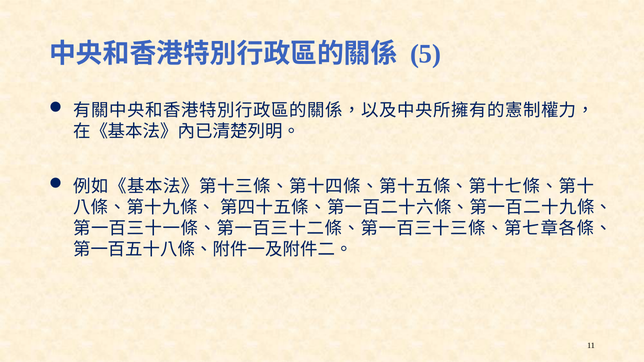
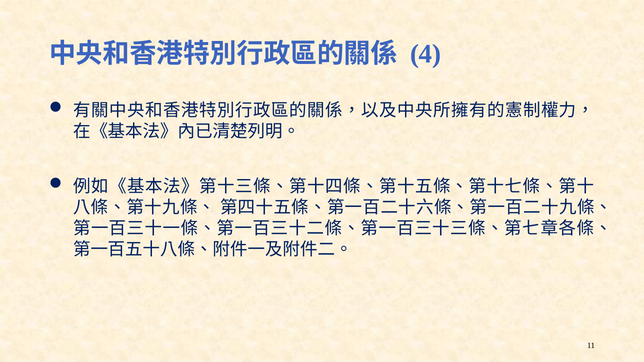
5: 5 -> 4 (426, 54)
